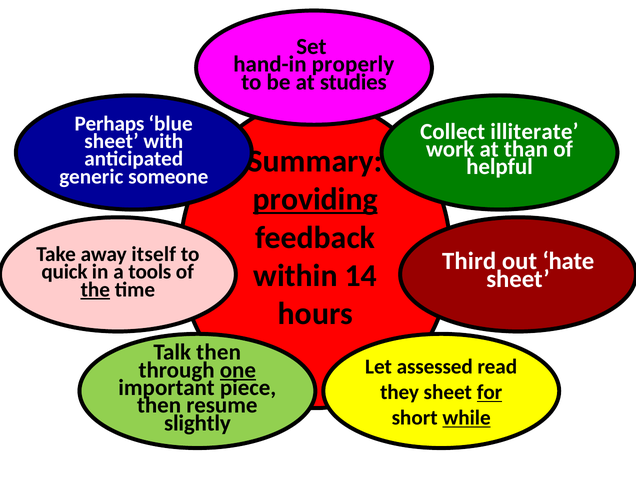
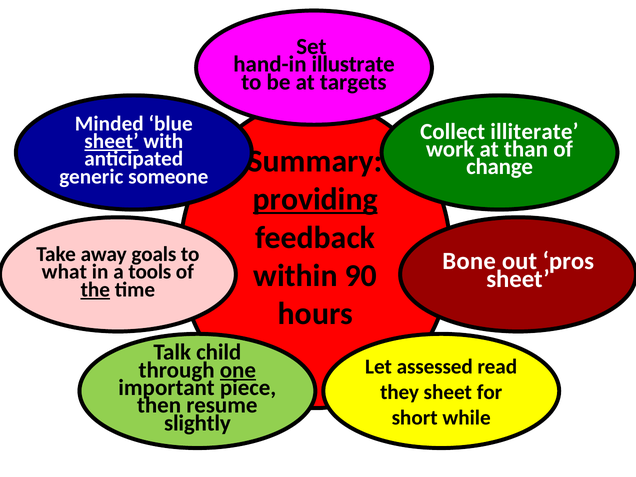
properly: properly -> illustrate (353, 64)
studies: studies -> targets (353, 82)
Perhaps: Perhaps -> Minded (109, 124)
sheet underline: none -> present (111, 141)
helpful: helpful -> change (500, 167)
itself: itself -> goals (154, 254)
Third: Third -> Bone (469, 261)
hate: hate -> pros (568, 261)
14: 14 -> 90 (361, 276)
quick: quick -> what (64, 272)
Talk then: then -> child (219, 352)
for underline: present -> none (489, 392)
while underline: present -> none (467, 418)
